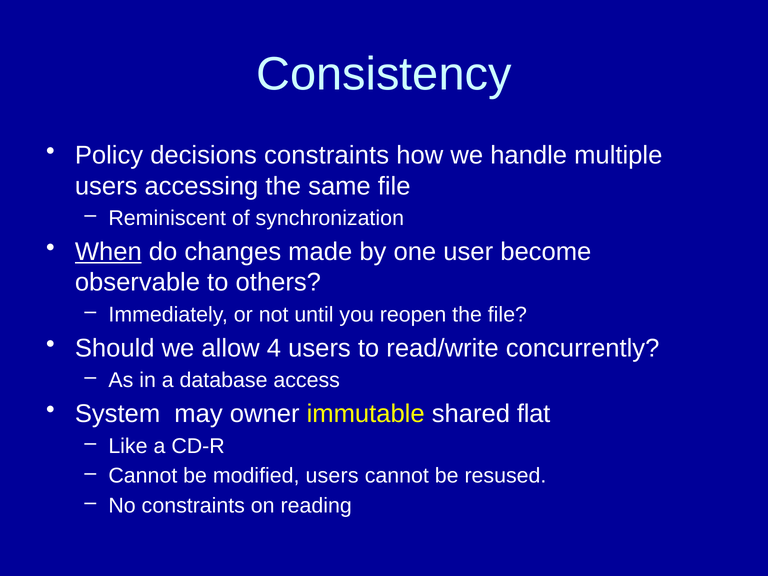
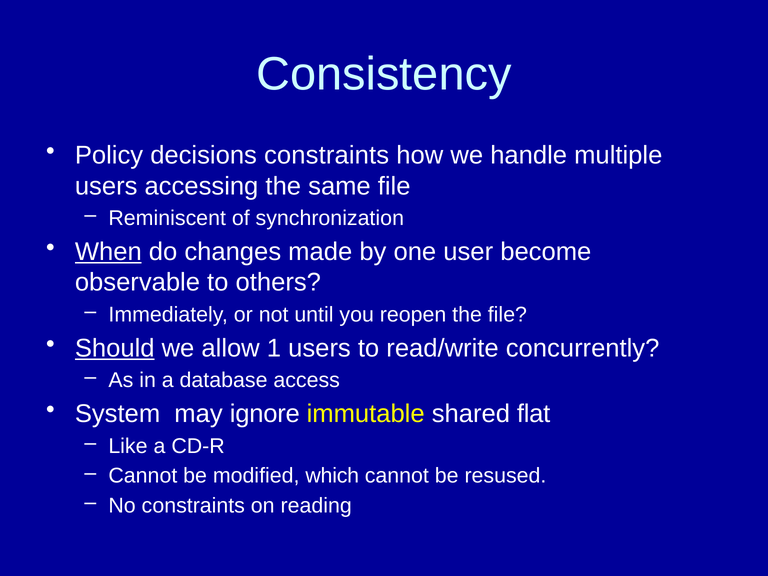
Should underline: none -> present (115, 348)
4: 4 -> 1 (274, 348)
owner: owner -> ignore (265, 414)
modified users: users -> which (332, 476)
